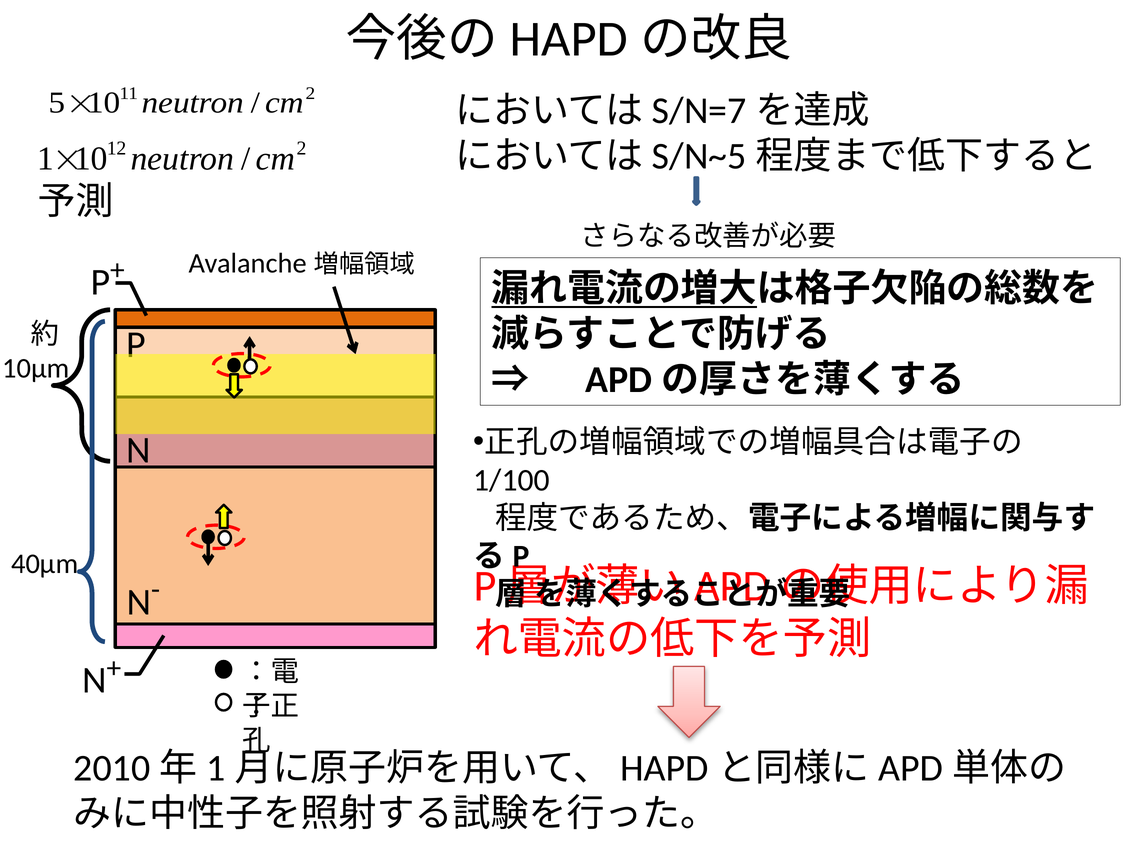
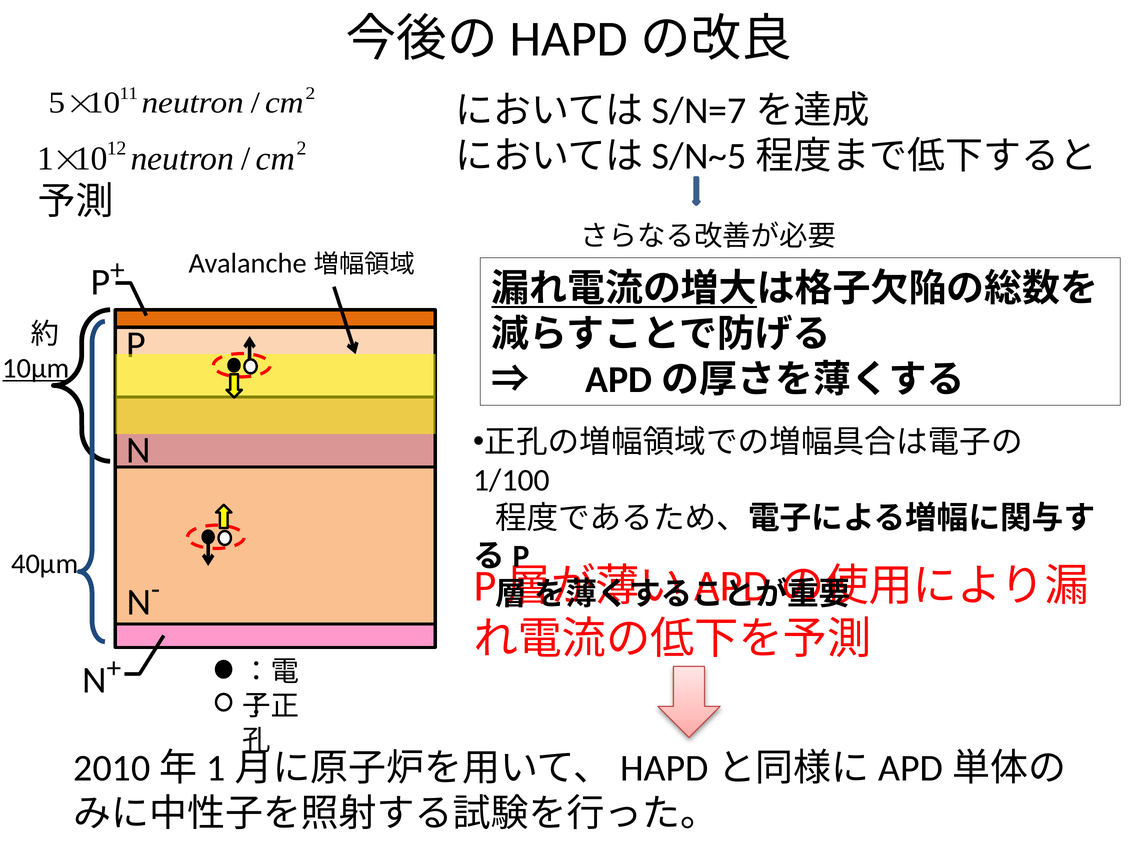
10μm underline: none -> present (36, 369)
